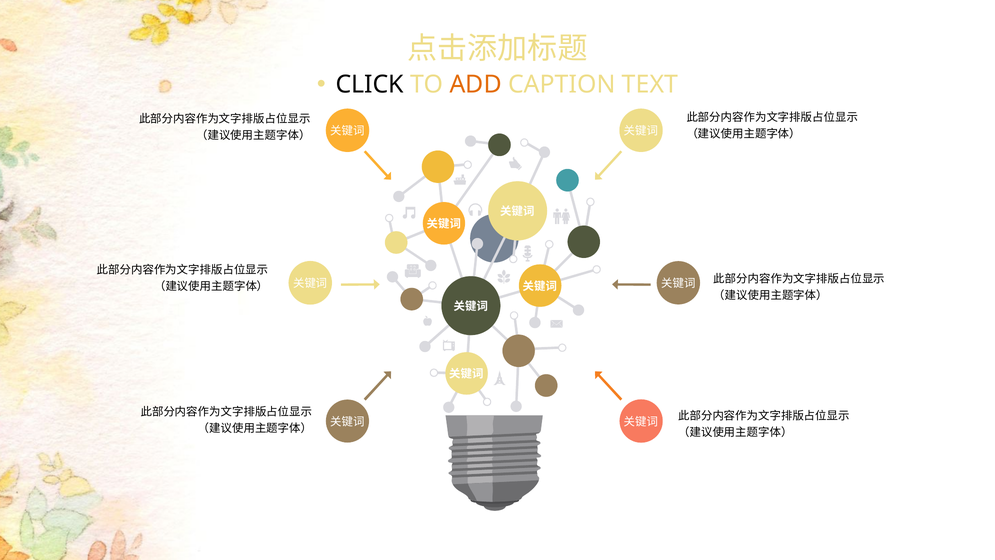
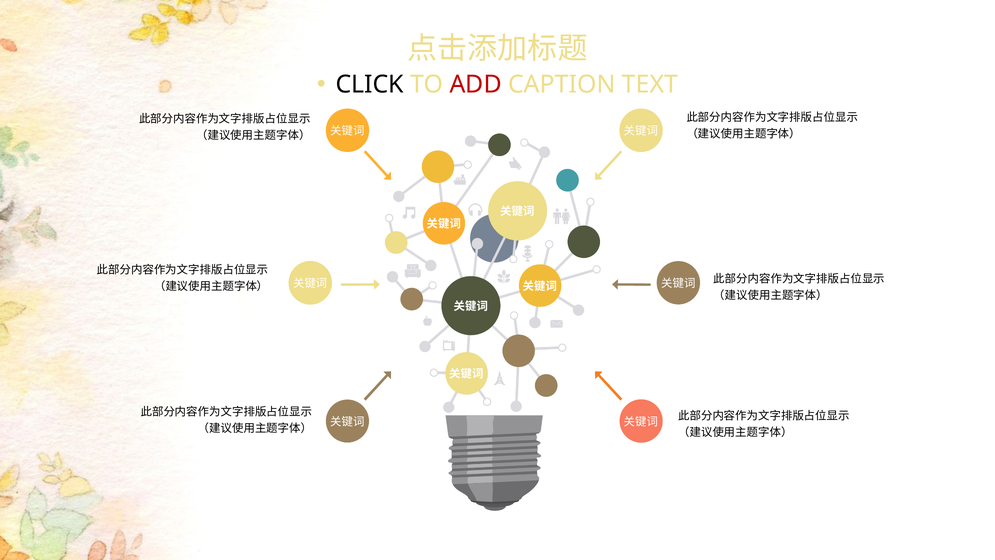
ADD colour: orange -> red (476, 84)
